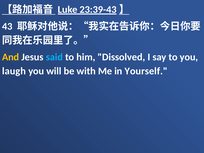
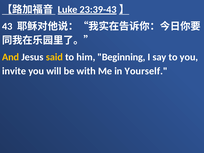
said colour: light blue -> yellow (54, 57)
Dissolved: Dissolved -> Beginning (121, 57)
laugh: laugh -> invite (14, 71)
